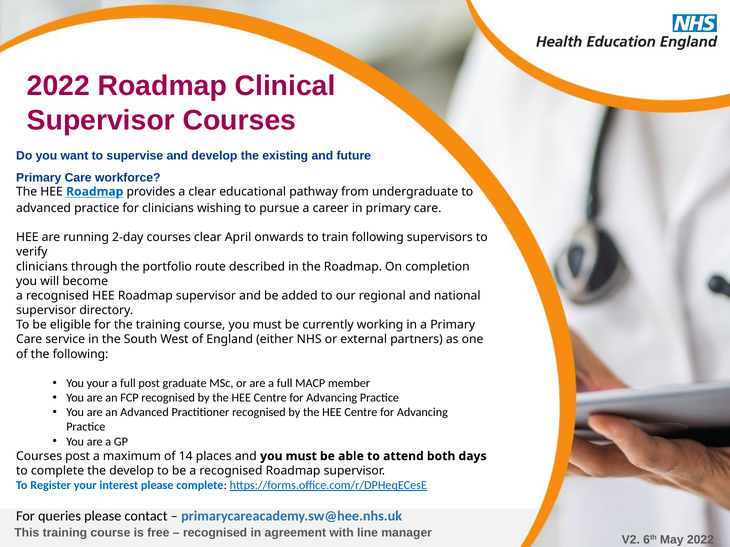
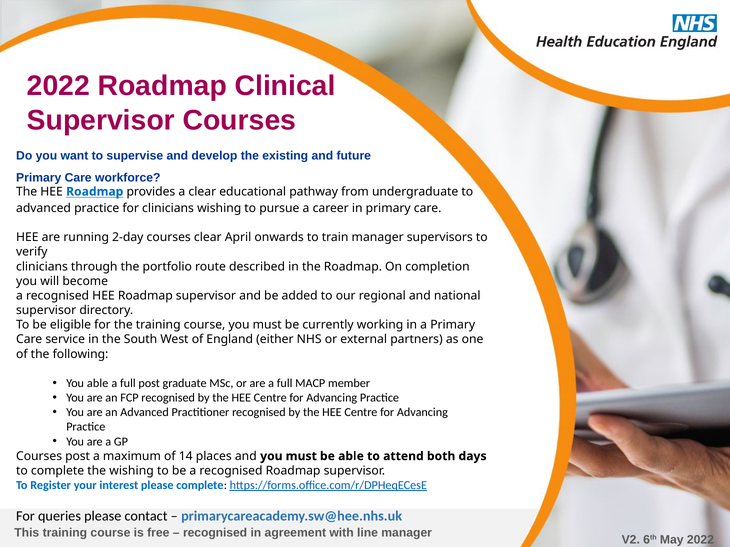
train following: following -> manager (378, 238)
You your: your -> able (98, 384)
the develop: develop -> wishing (132, 471)
